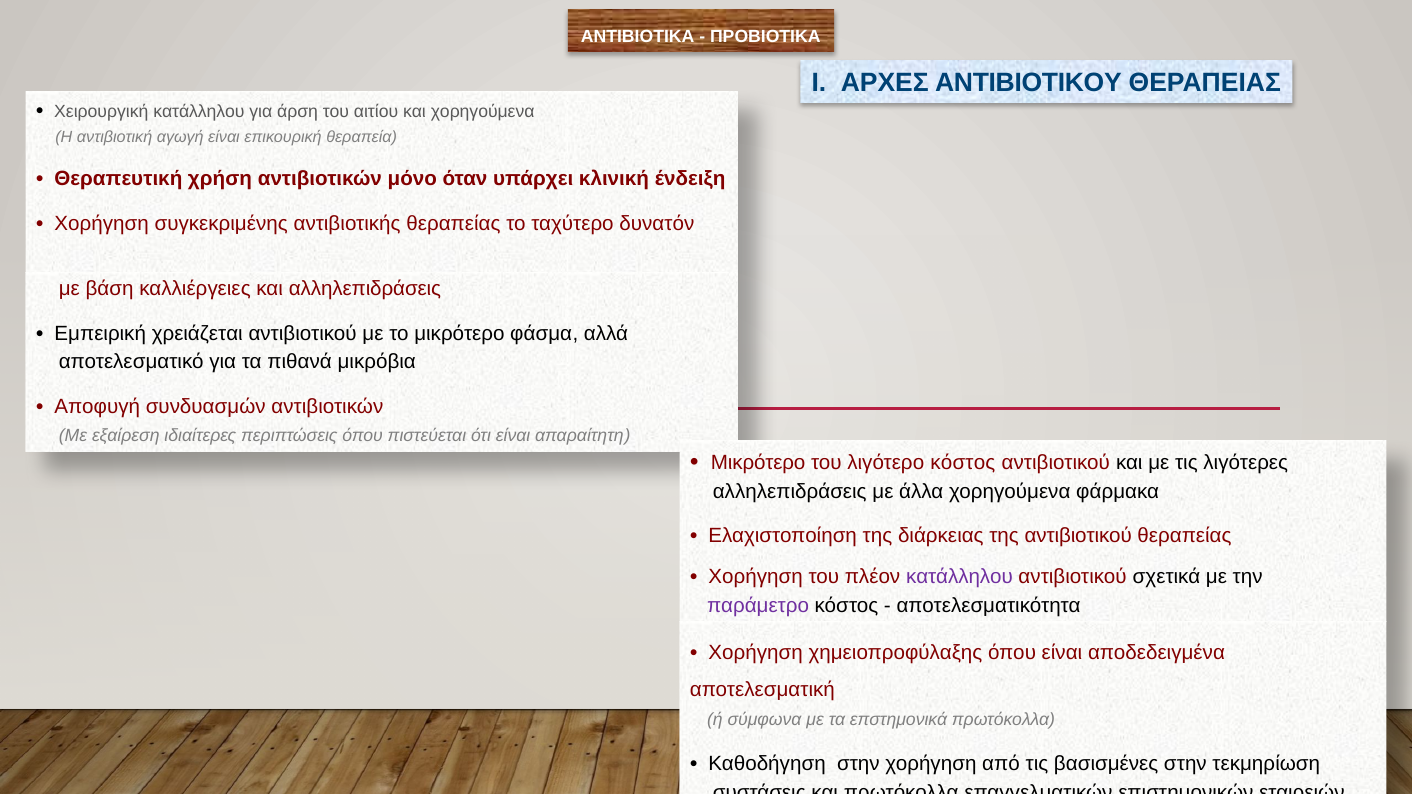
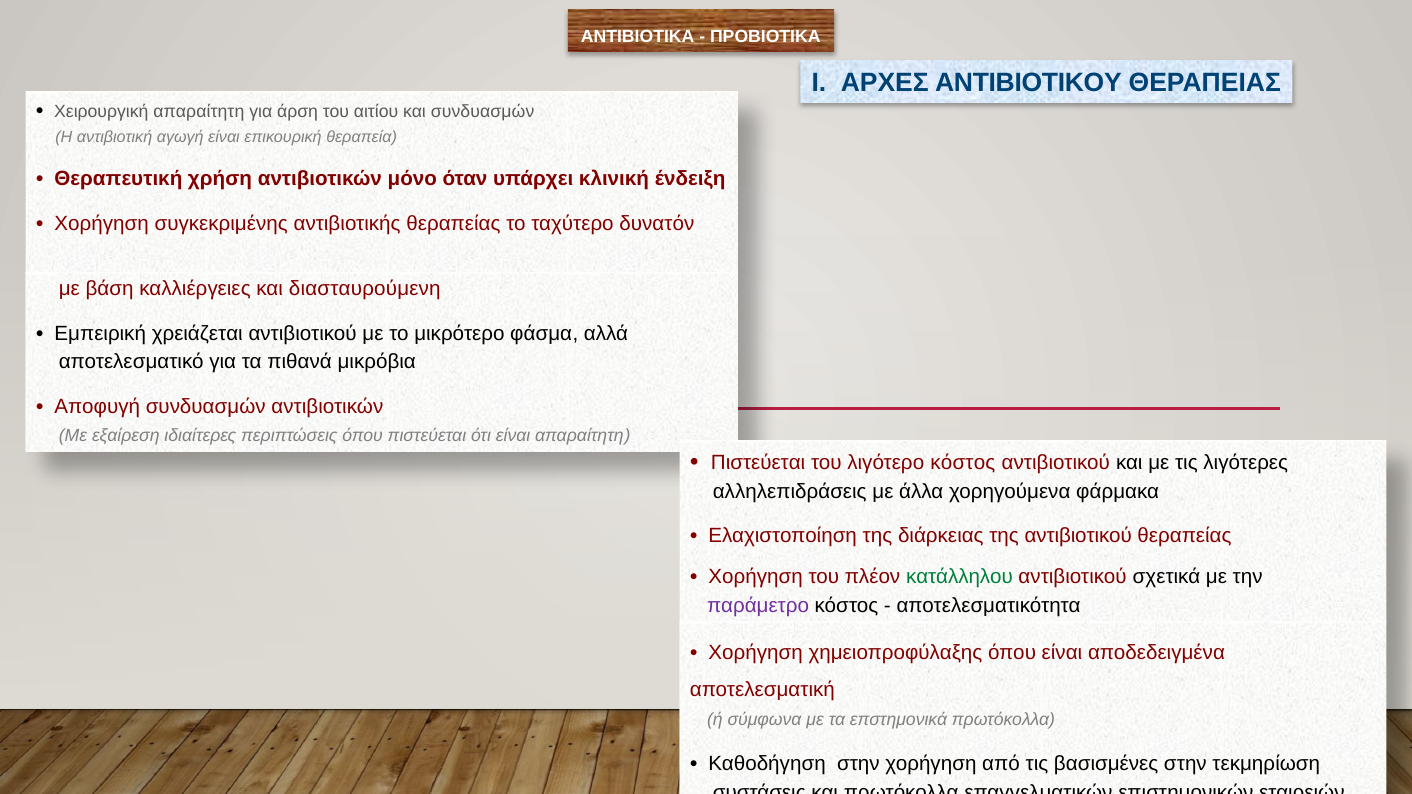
Χειρουργική κατάλληλου: κατάλληλου -> απαραίτητη (199, 111)
και χορηγούμενα: χορηγούμενα -> συνδυασμών (483, 111)
και αλληλεπιδράσεις: αλληλεπιδράσεις -> διασταυρούμενη (365, 289)
Μικρότερο: Μικρότερο -> Πιστεύεται (758, 463)
κατάλληλου colour: purple -> green (959, 577)
